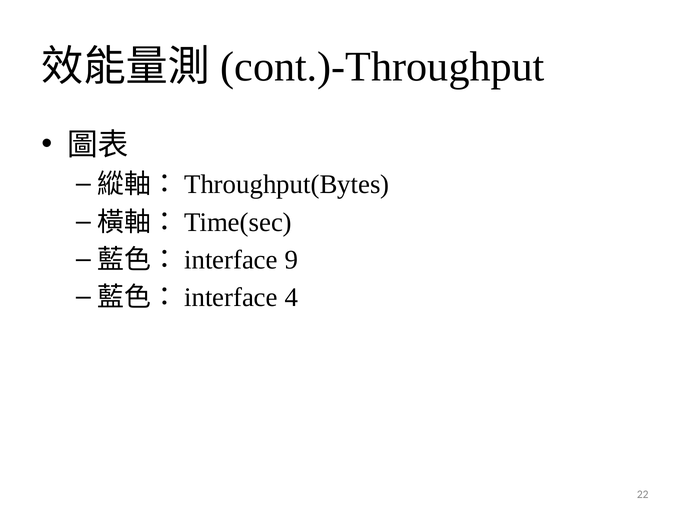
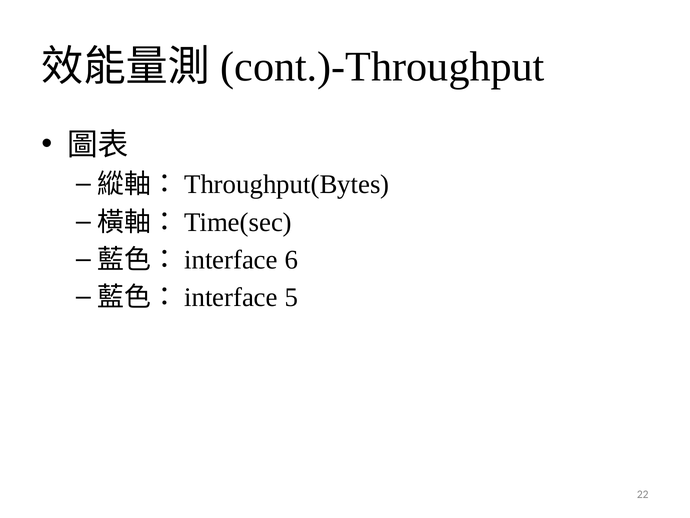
9: 9 -> 6 (291, 260)
4: 4 -> 5 (291, 297)
